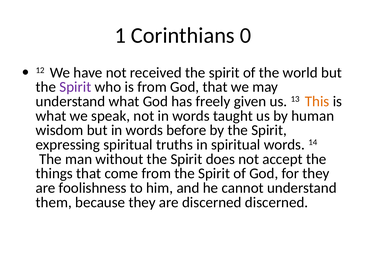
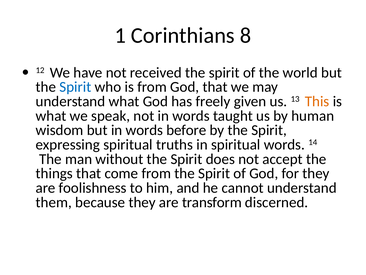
0: 0 -> 8 (245, 35)
Spirit colour: purple -> blue (75, 87)
are discerned: discerned -> transform (212, 202)
